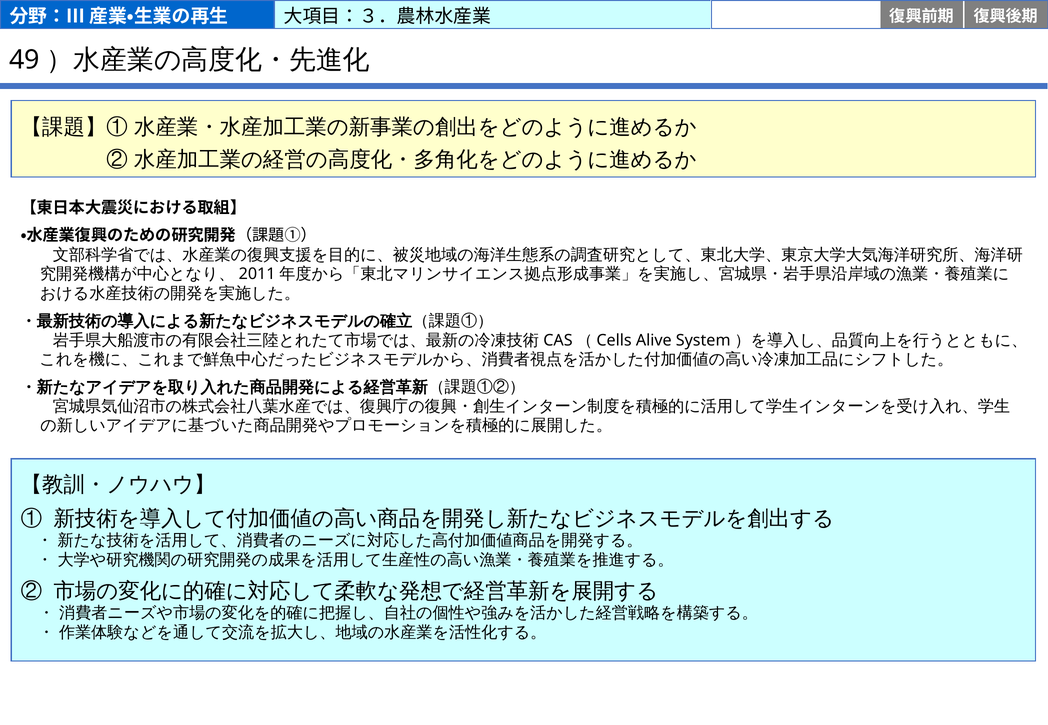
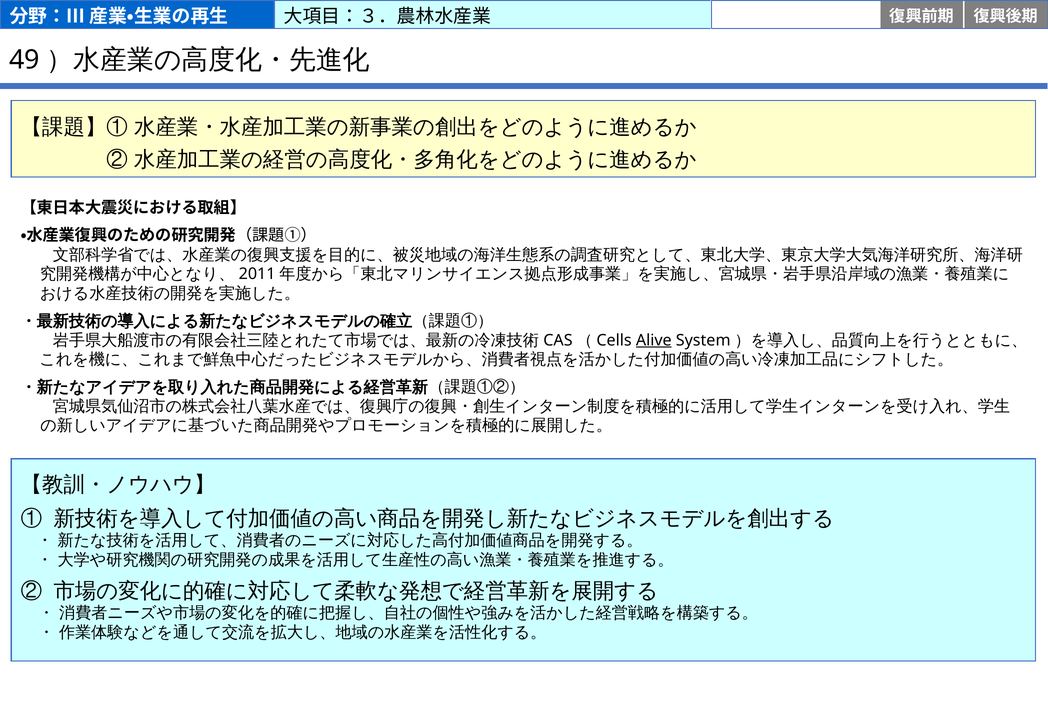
Alive underline: none -> present (654, 341)
